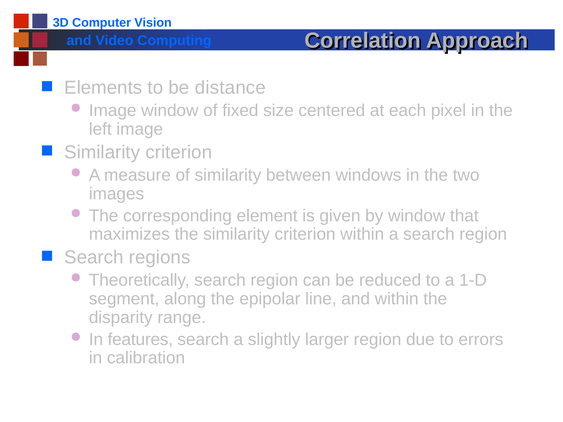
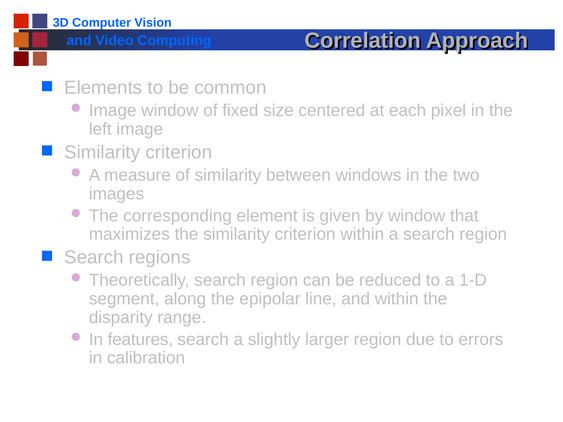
distance: distance -> common (230, 88)
